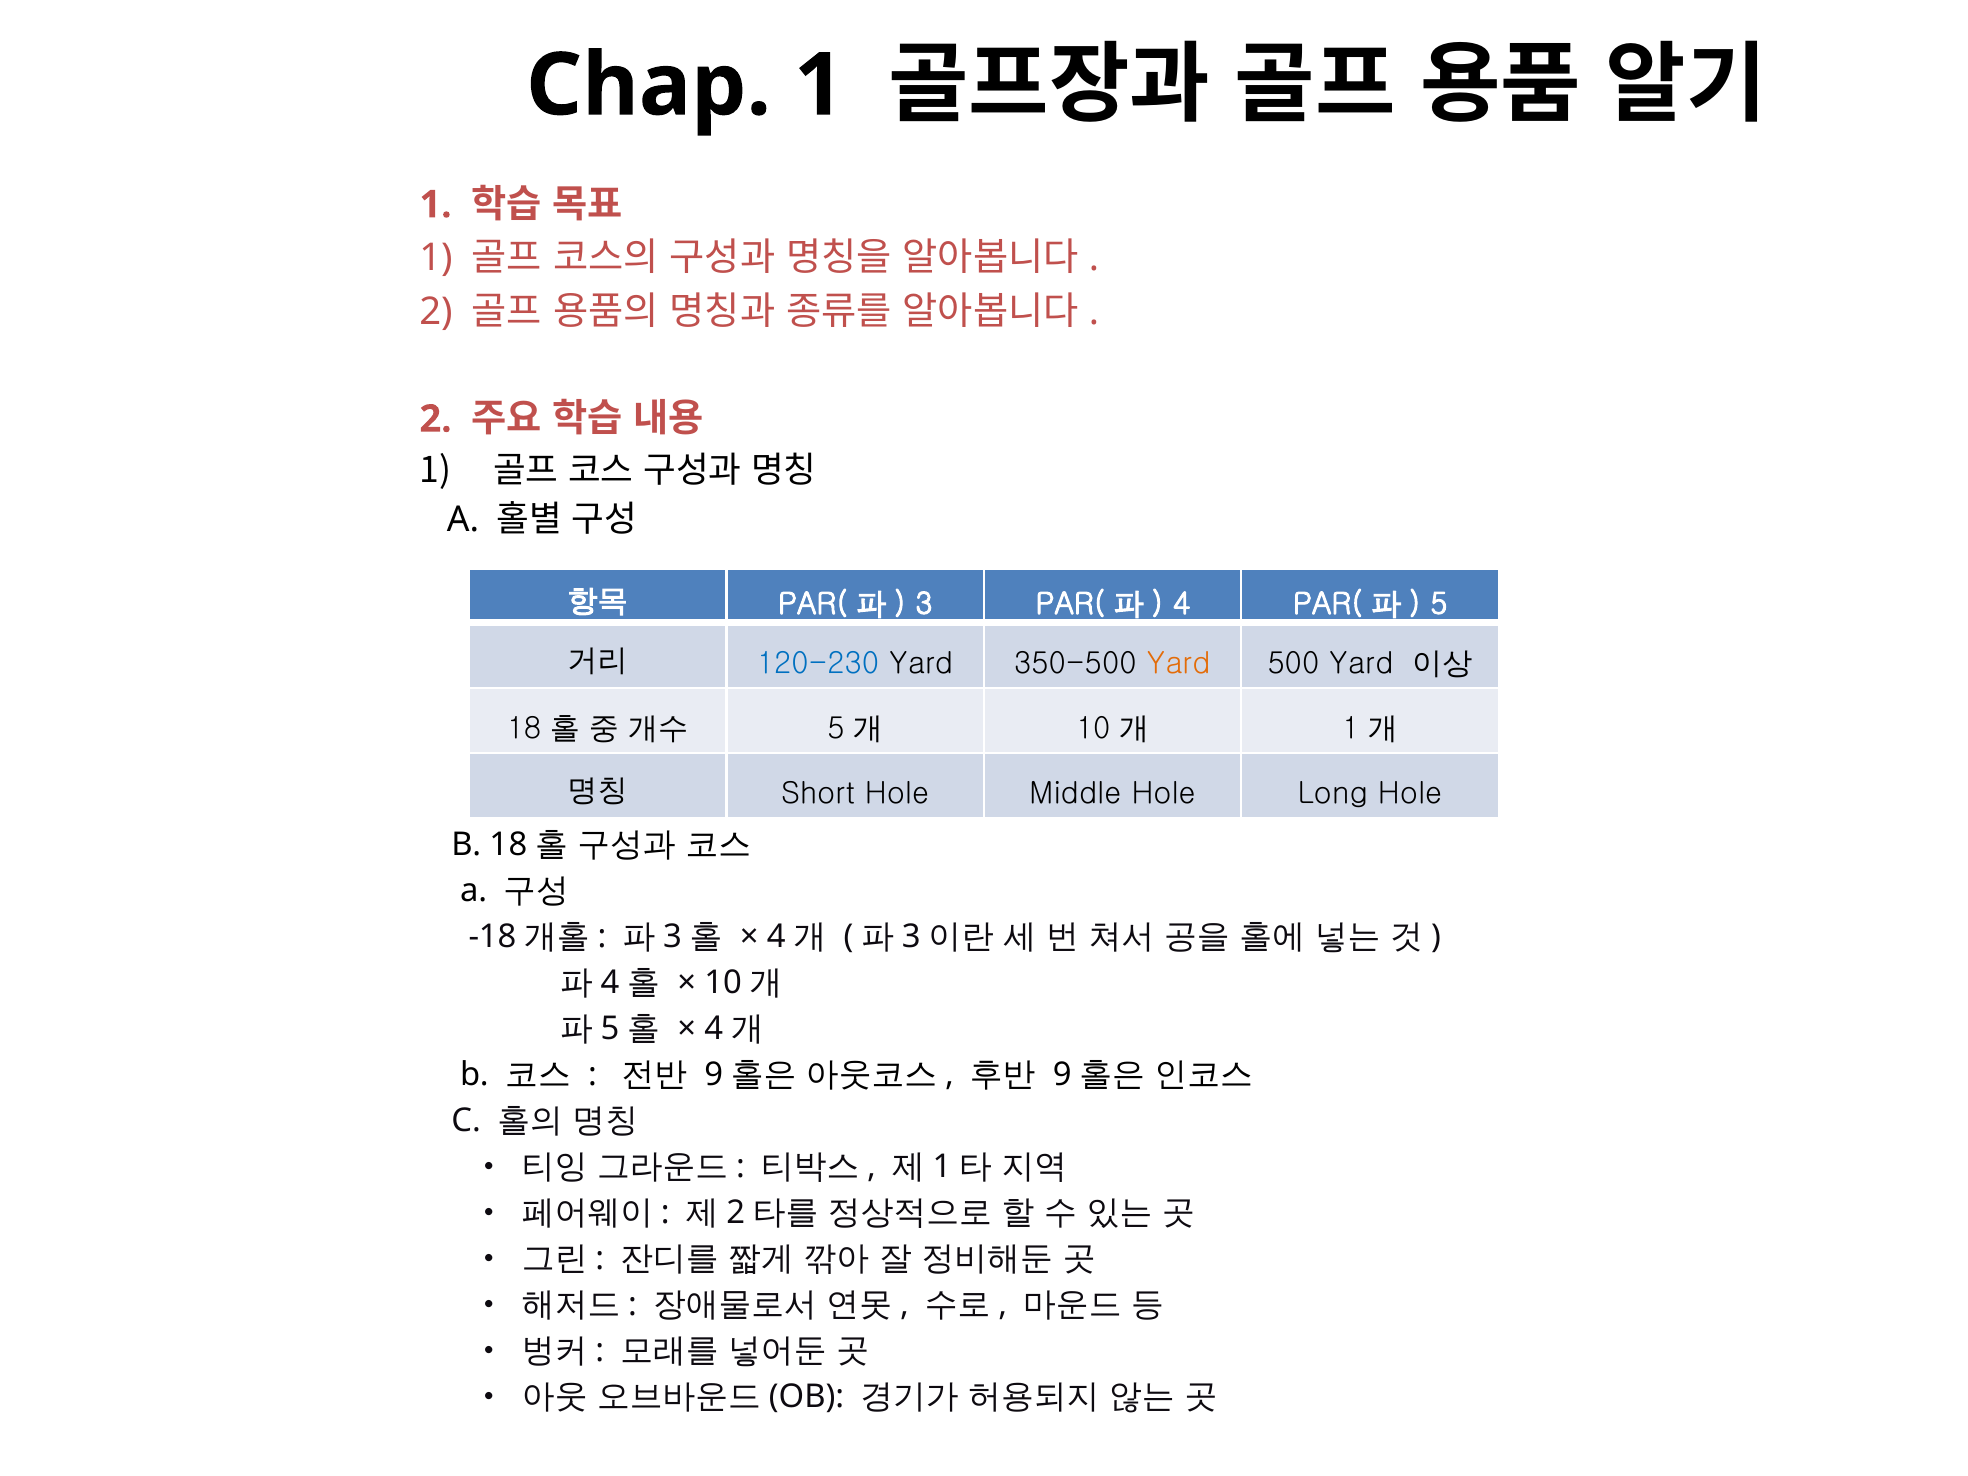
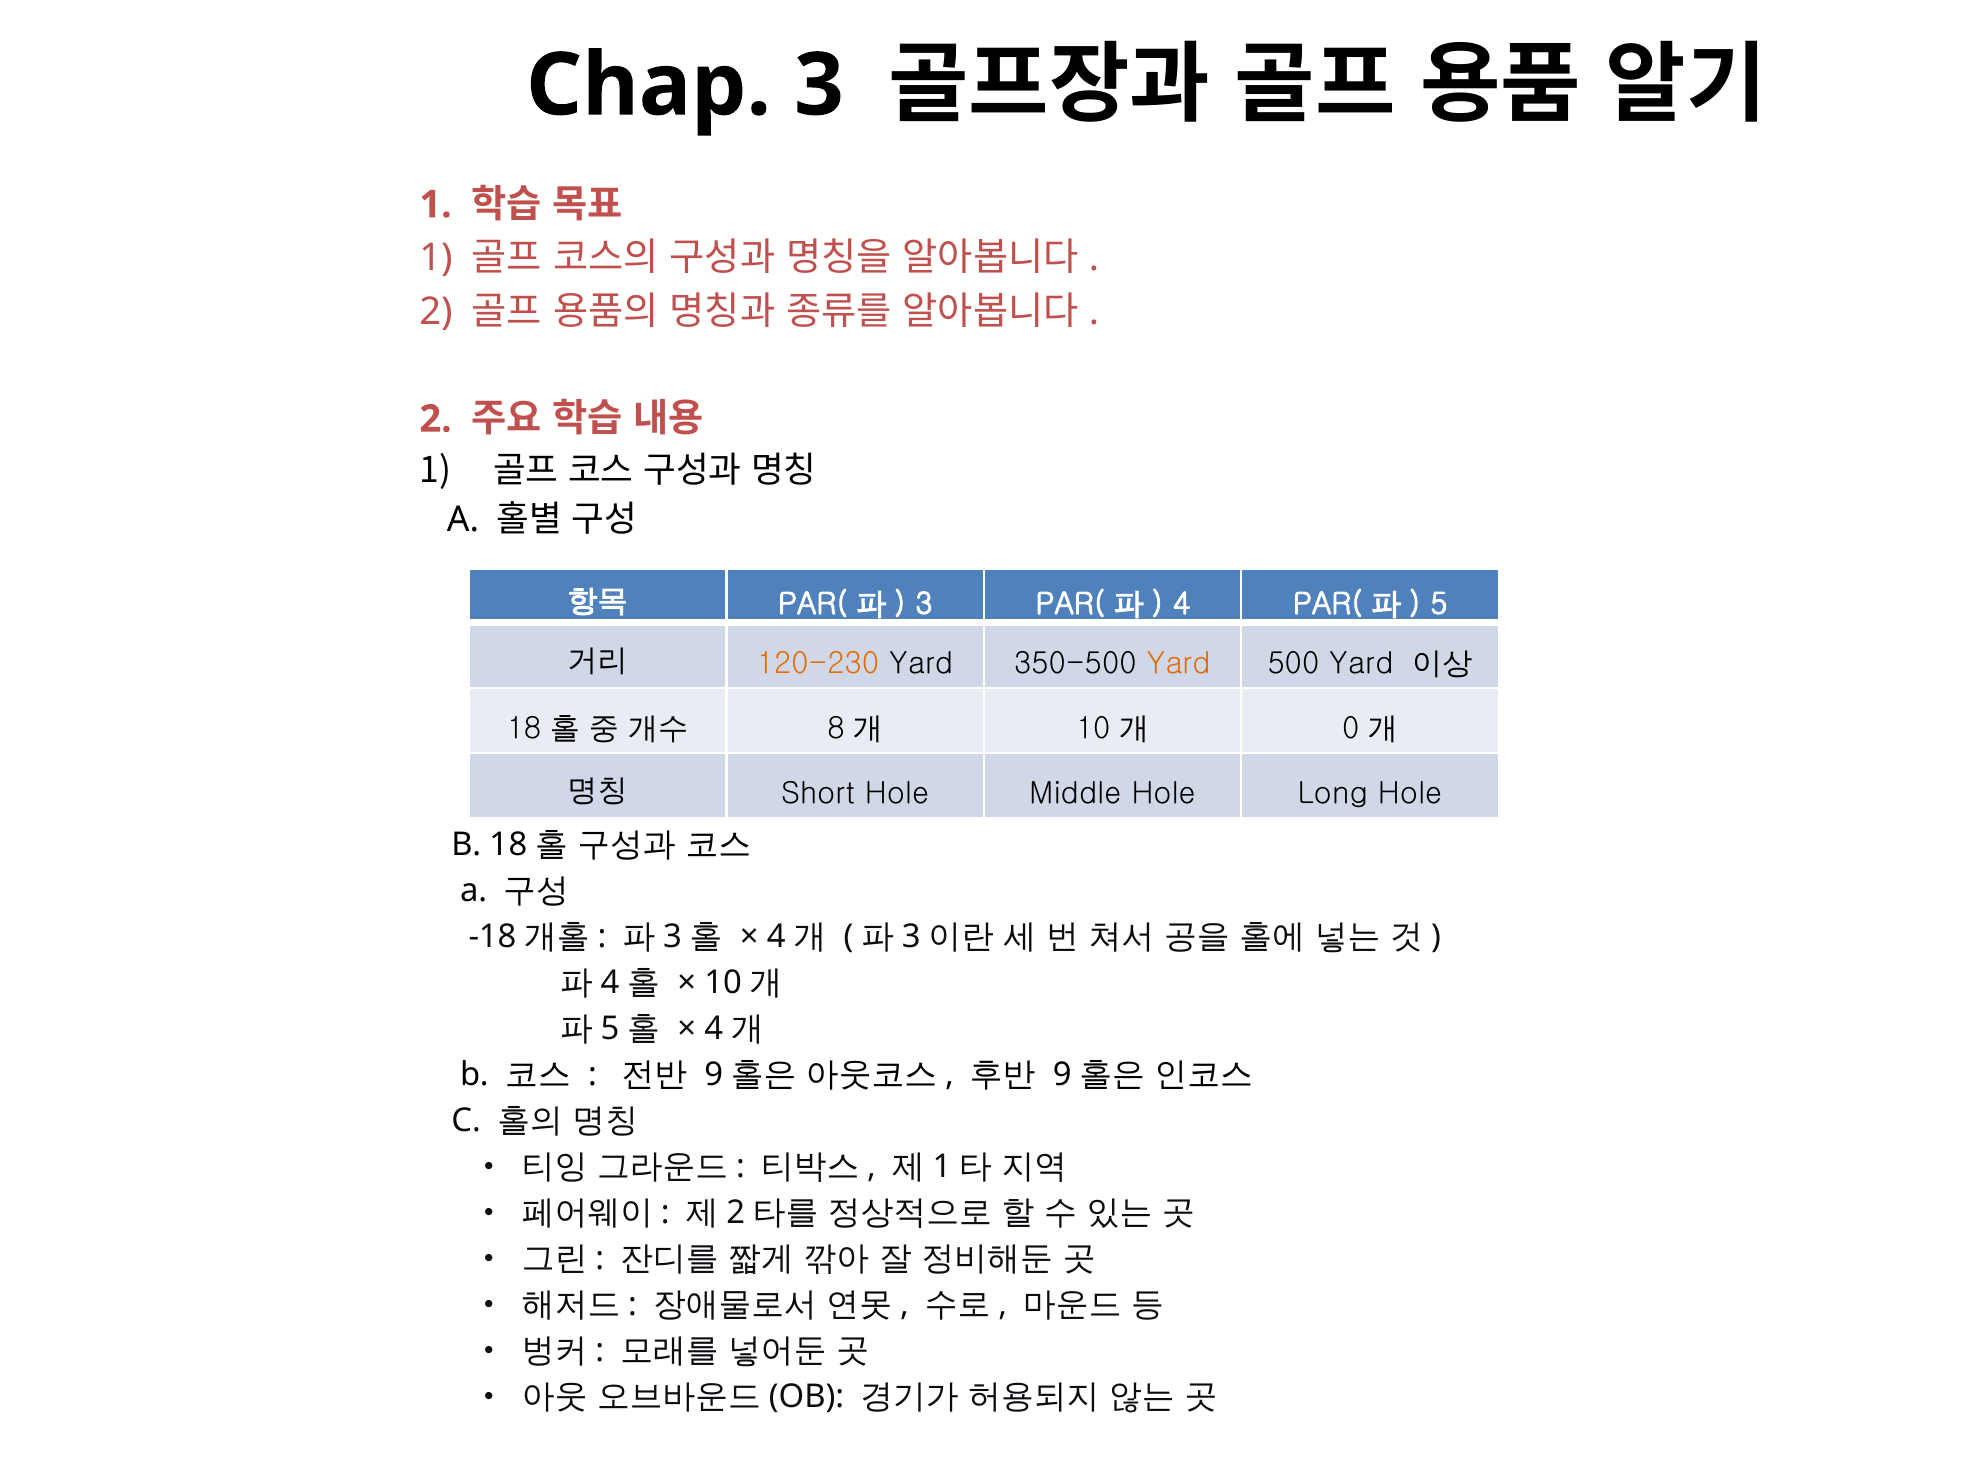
Chap 1: 1 -> 3 (819, 86)
120-230 colour: blue -> orange (818, 663)
5: 5 -> 8 (836, 729)
1: 1 -> 0 (1351, 729)
